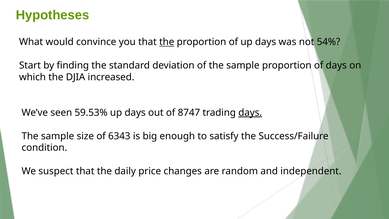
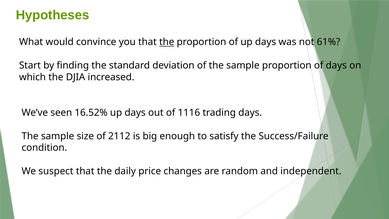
54%: 54% -> 61% (329, 42)
59.53%: 59.53% -> 16.52% (91, 113)
8747: 8747 -> 1116 (189, 113)
days underline: present -> none (250, 113)
6343: 6343 -> 2112 (119, 136)
